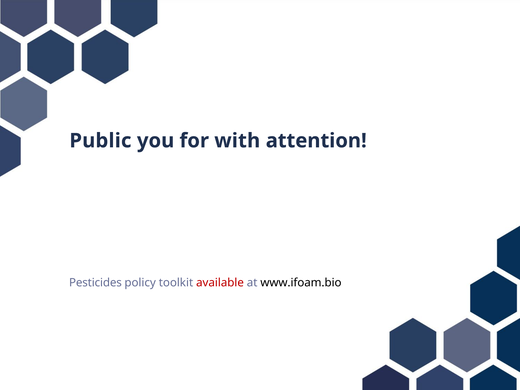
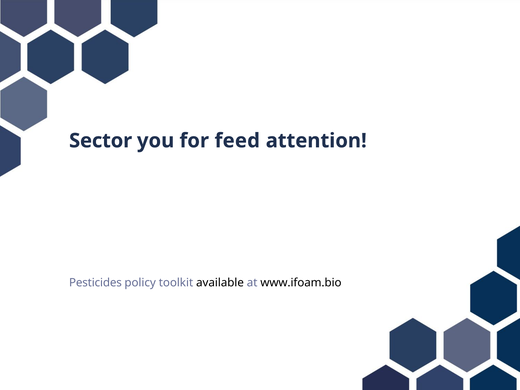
Public: Public -> Sector (101, 141)
with: with -> feed (237, 141)
available colour: red -> black (220, 283)
